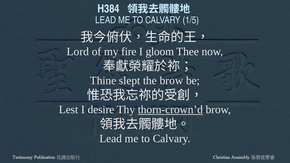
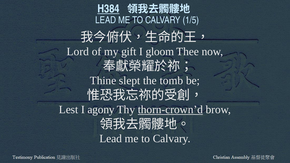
H384 underline: none -> present (108, 9)
fire: fire -> gift (129, 52)
the brow: brow -> tomb (171, 81)
desire: desire -> agony (101, 110)
